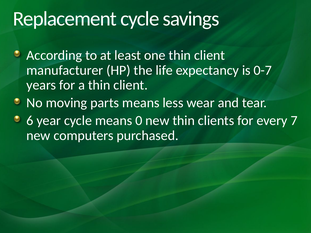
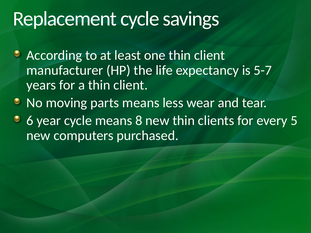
0-7: 0-7 -> 5-7 (263, 70)
0: 0 -> 8 (139, 121)
7: 7 -> 5 (294, 121)
